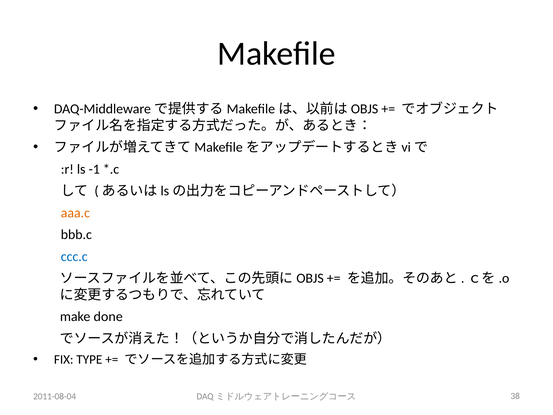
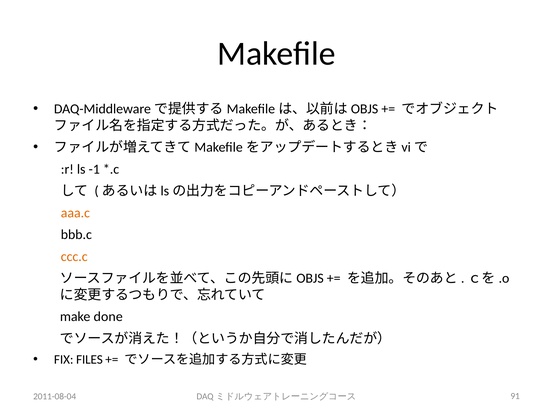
ccc.c colour: blue -> orange (74, 256)
TYPE: TYPE -> FILES (89, 359)
38: 38 -> 91 (515, 396)
